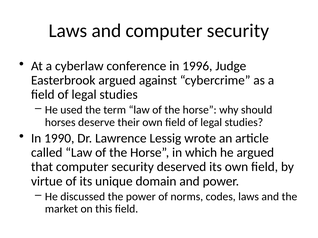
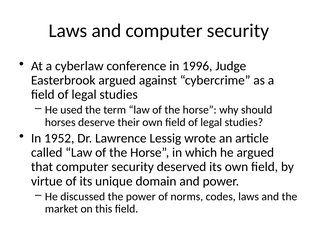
1990: 1990 -> 1952 (59, 139)
